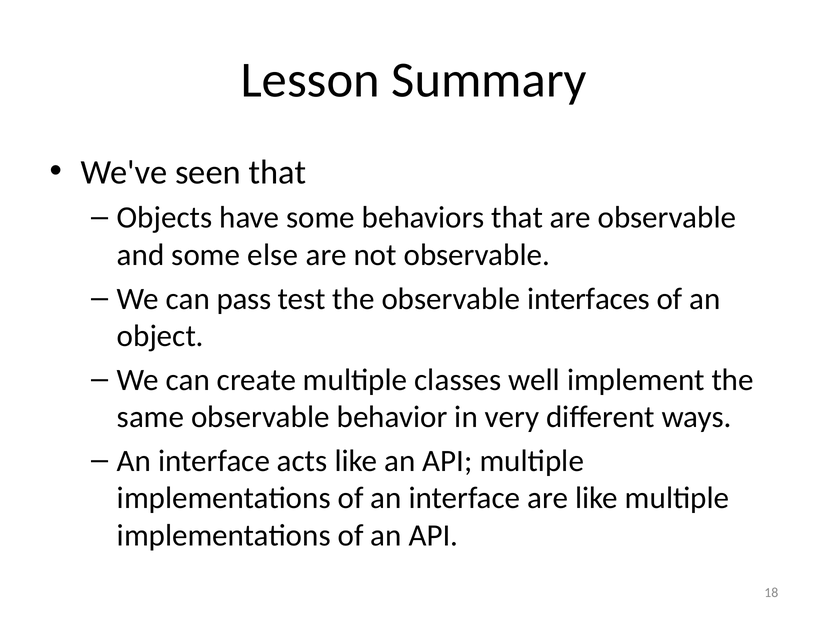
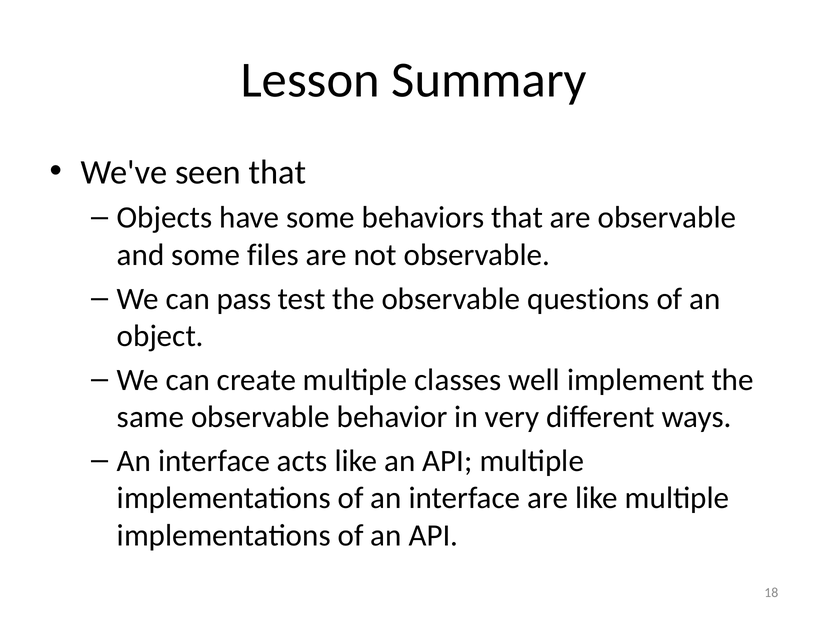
else: else -> files (273, 255)
interfaces: interfaces -> questions (588, 299)
